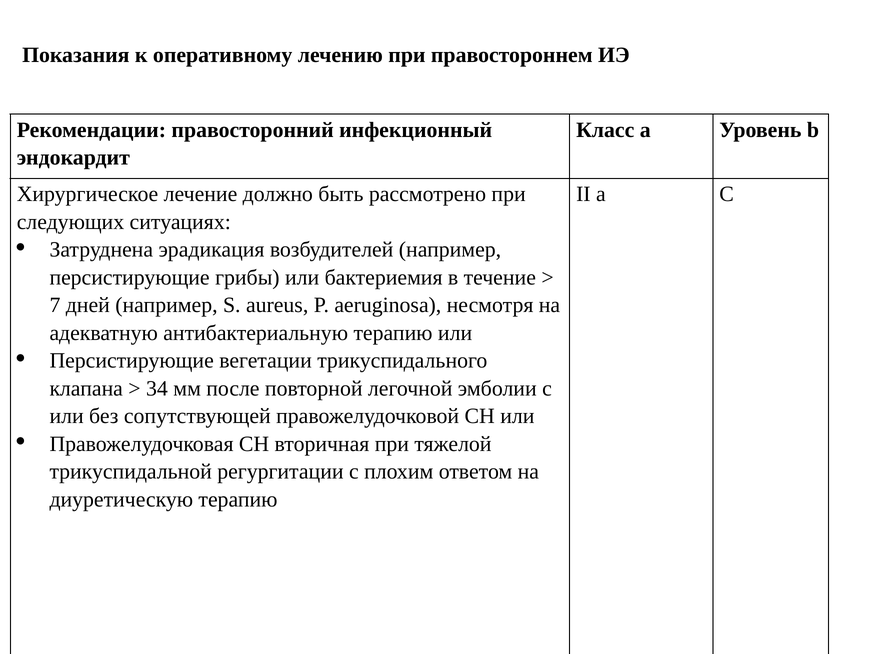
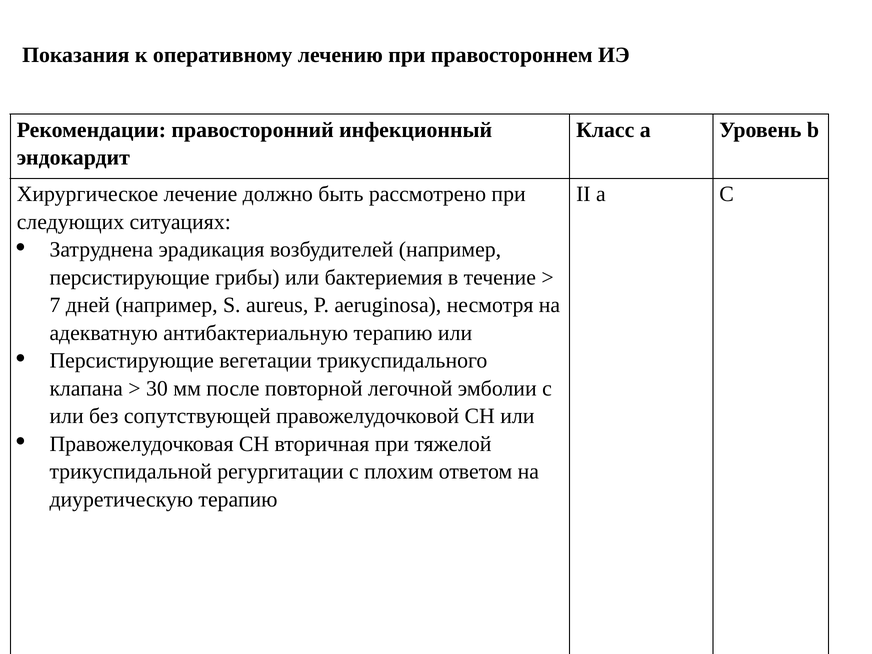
34: 34 -> 30 (157, 388)
